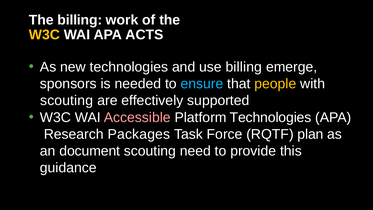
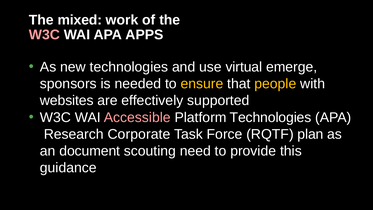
The billing: billing -> mixed (80, 20)
W3C colour: yellow -> pink (44, 35)
ACTS: ACTS -> APPS (144, 35)
use billing: billing -> virtual (244, 67)
ensure colour: light blue -> yellow (202, 84)
scouting: scouting -> websites (67, 100)
Packages: Packages -> Corporate (139, 134)
